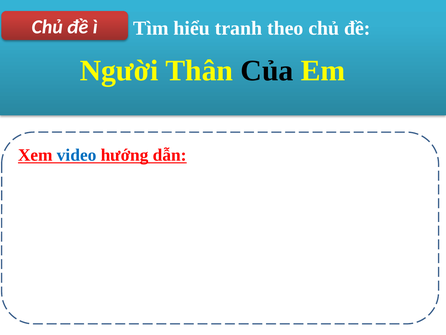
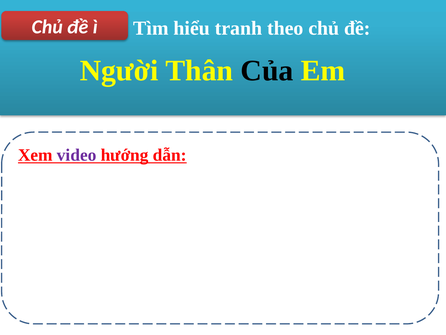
video colour: blue -> purple (77, 155)
